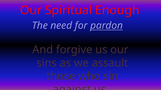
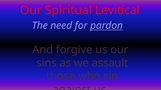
Enough: Enough -> Levitical (117, 10)
